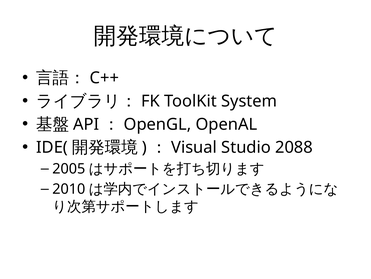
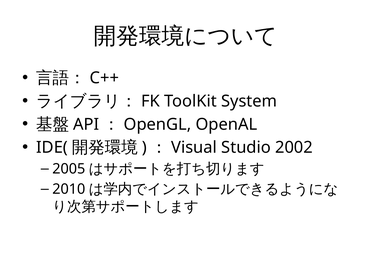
2088: 2088 -> 2002 (294, 147)
